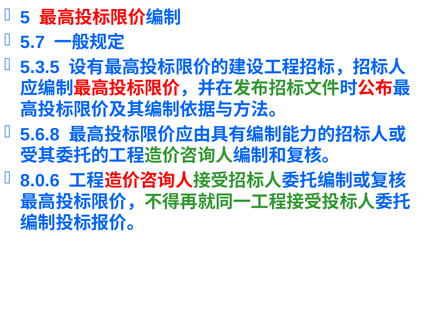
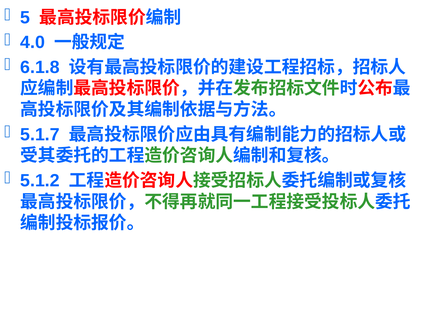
5.7: 5.7 -> 4.0 (33, 42)
5.3.5: 5.3.5 -> 6.1.8 (40, 67)
5.6.8: 5.6.8 -> 5.1.7 (40, 135)
8.0.6: 8.0.6 -> 5.1.2 (40, 181)
